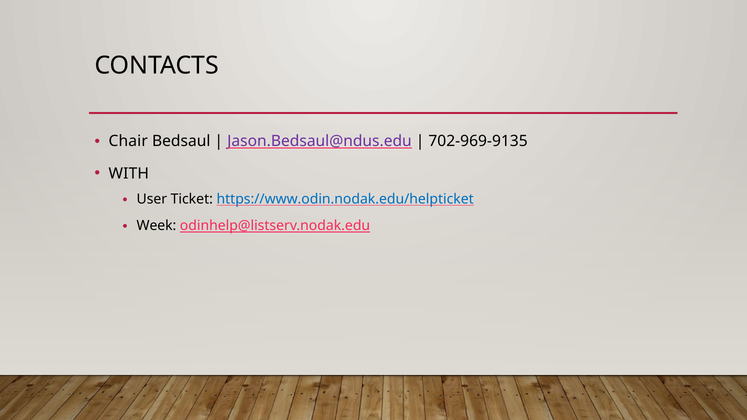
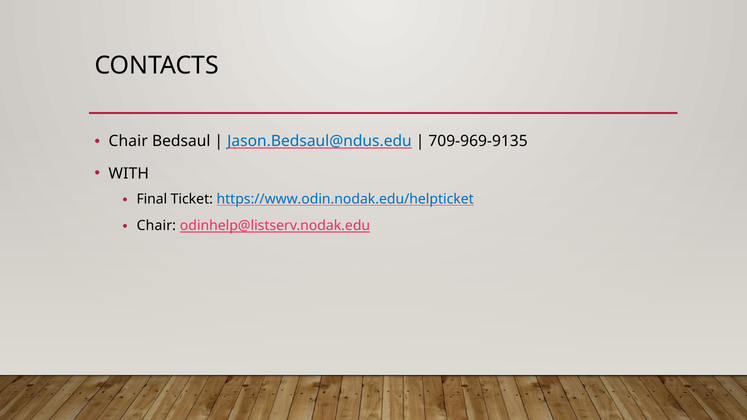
Jason.Bedsaul@ndus.edu colour: purple -> blue (319, 141)
702-969-9135: 702-969-9135 -> 709-969-9135 (478, 141)
User: User -> Final (152, 199)
Week: Week -> Chair (156, 226)
